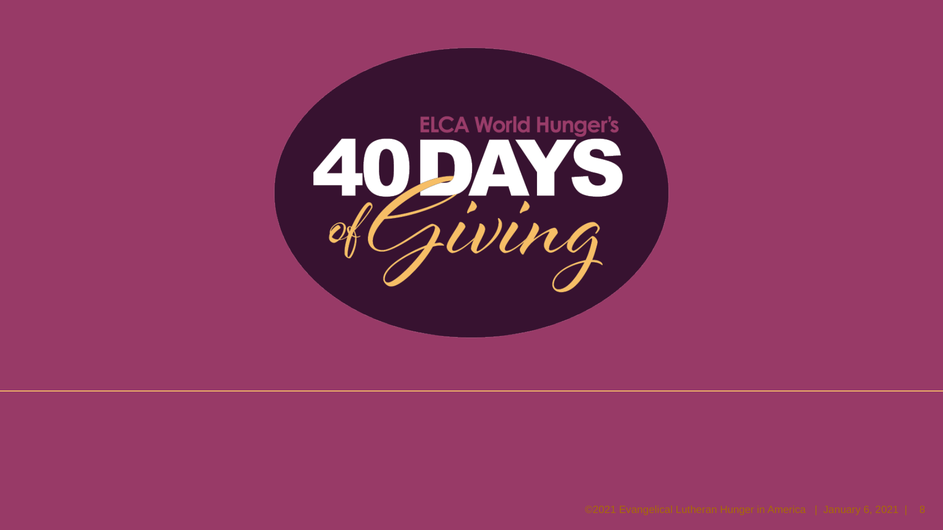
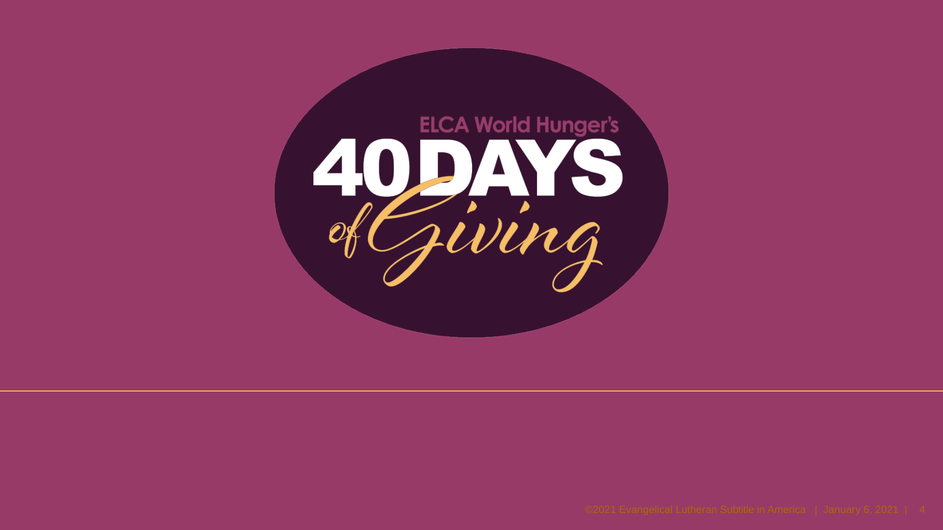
Hunger: Hunger -> Subtitle (737, 510)
8: 8 -> 4 (922, 510)
